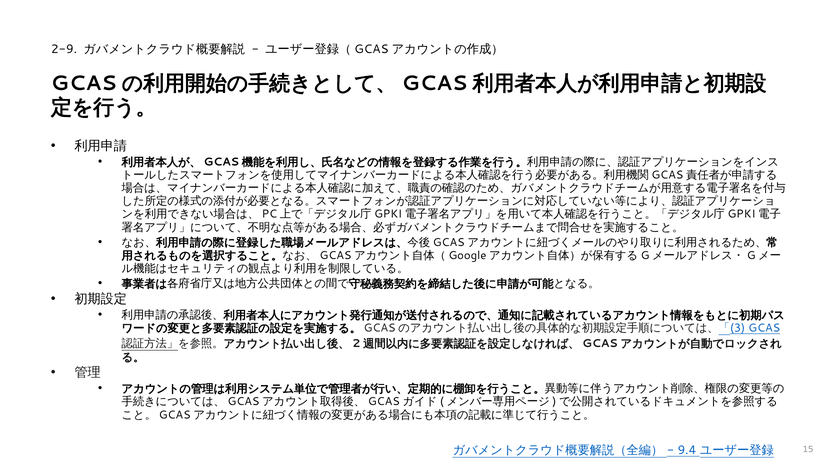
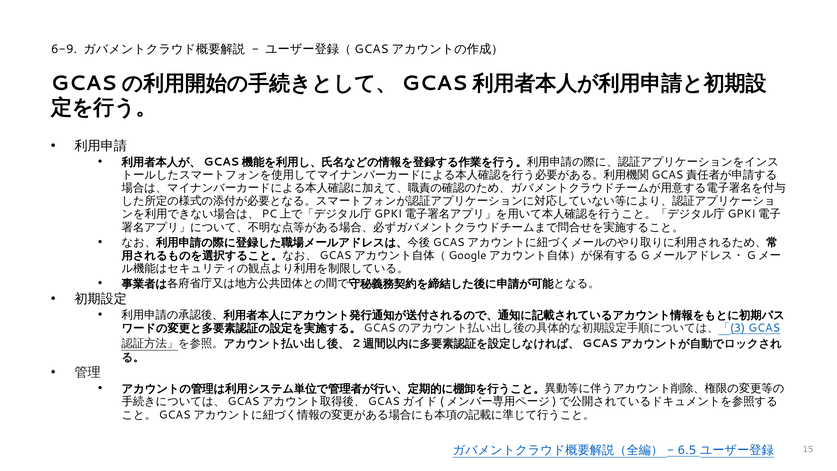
2-9: 2-9 -> 6-9 (64, 49)
9.4: 9.4 -> 6.5 (687, 450)
